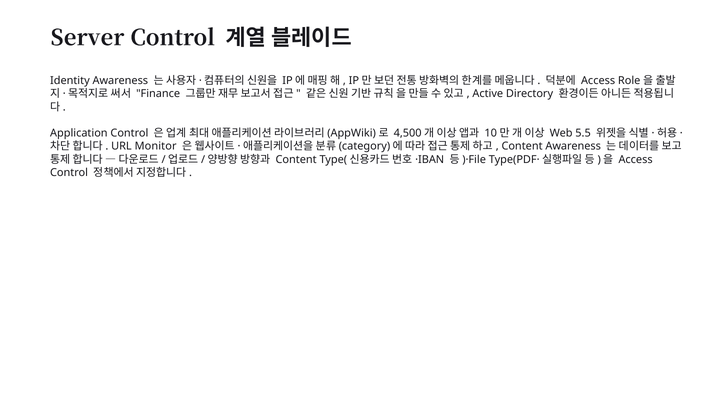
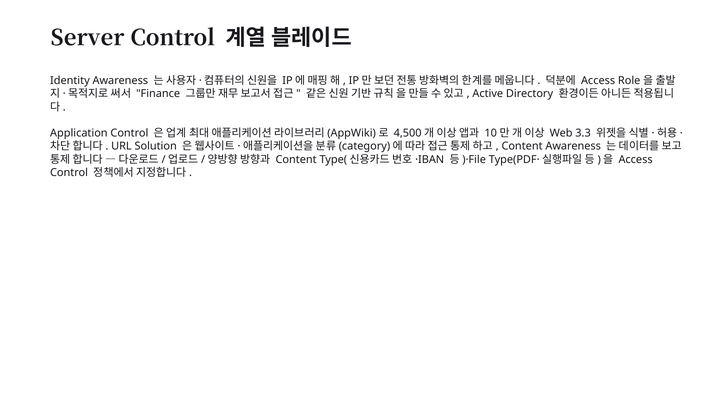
5.5: 5.5 -> 3.3 (583, 133)
Monitor: Monitor -> Solution (156, 146)
